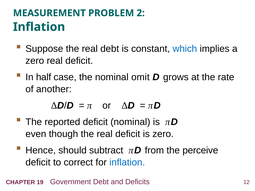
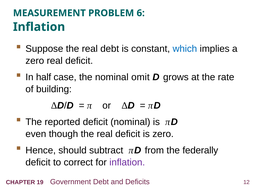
2: 2 -> 6 (141, 13)
another: another -> building (54, 89)
perceive: perceive -> federally (200, 150)
inflation colour: blue -> purple (127, 163)
